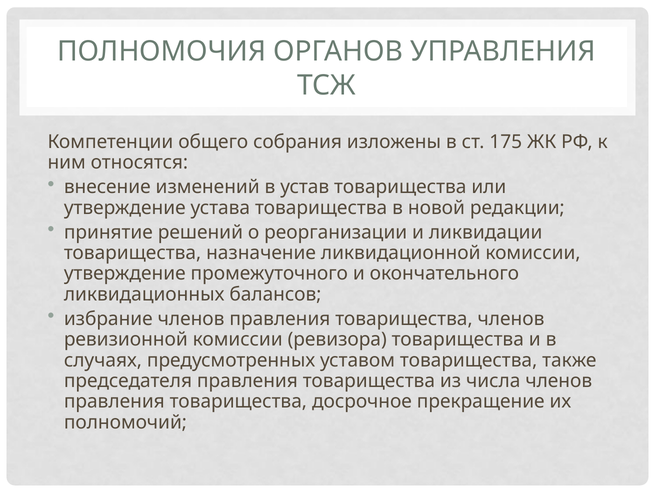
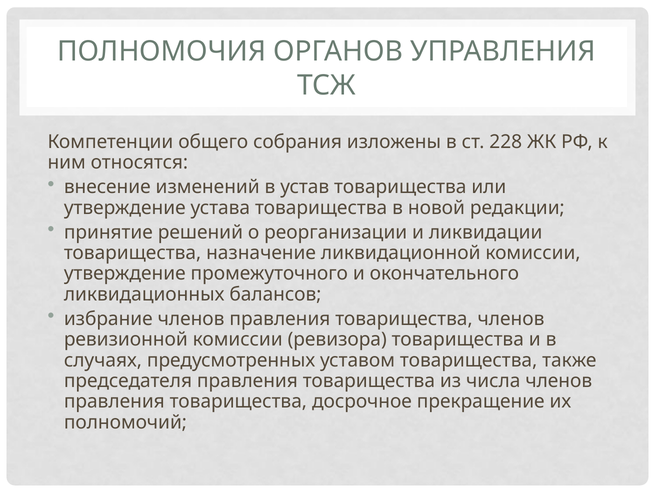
175: 175 -> 228 (506, 142)
